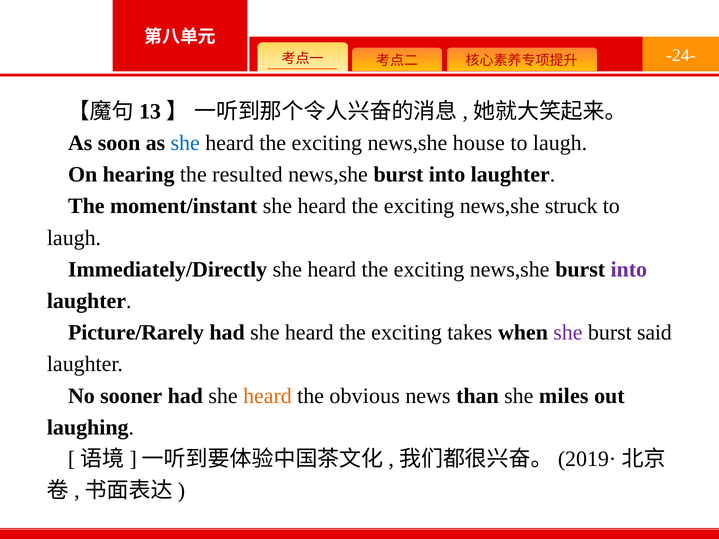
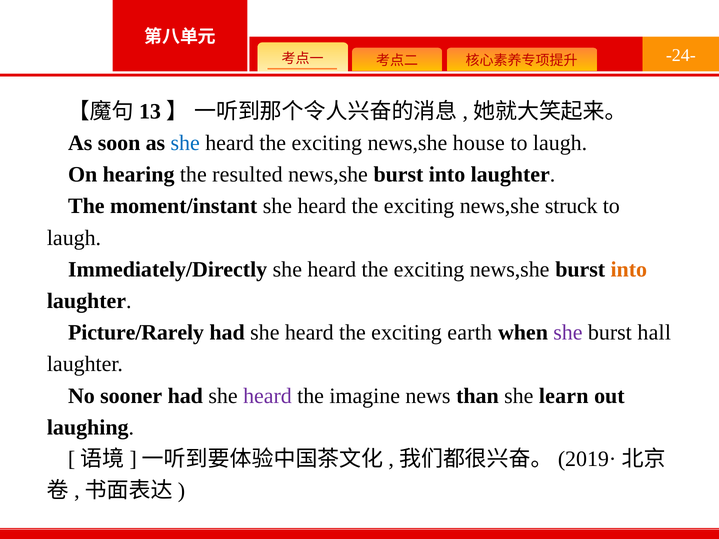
into colour: purple -> orange (629, 270)
takes: takes -> earth (470, 333)
said: said -> hall (654, 333)
heard colour: orange -> purple (267, 396)
obvious: obvious -> imagine (365, 396)
miles: miles -> learn (564, 396)
